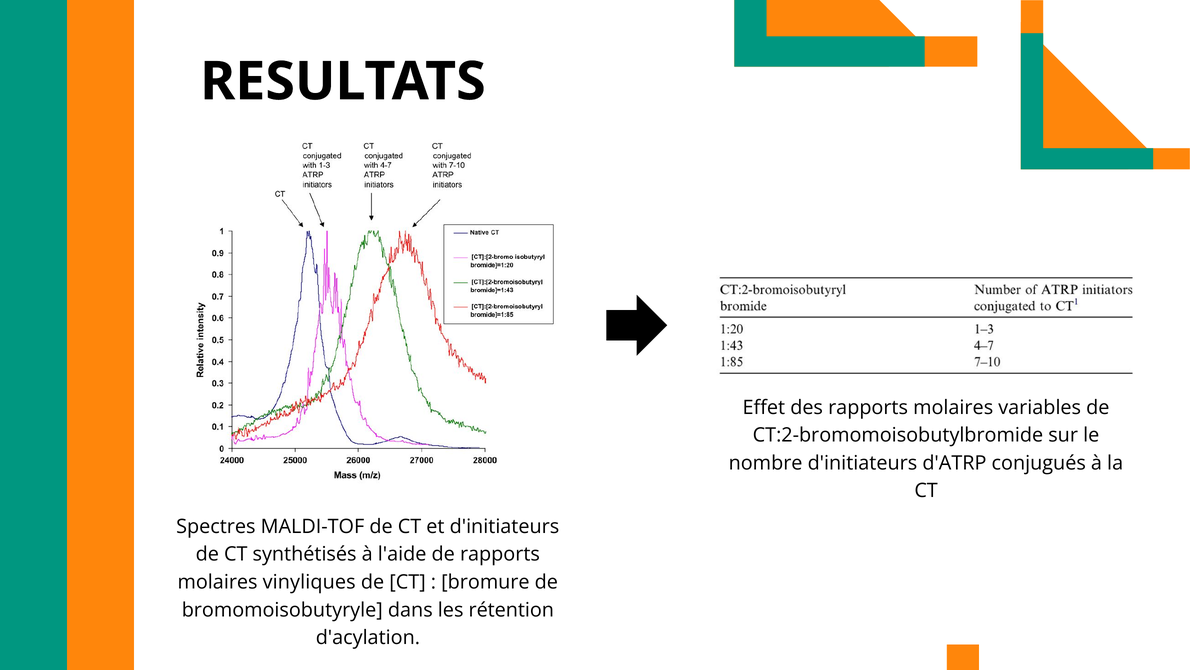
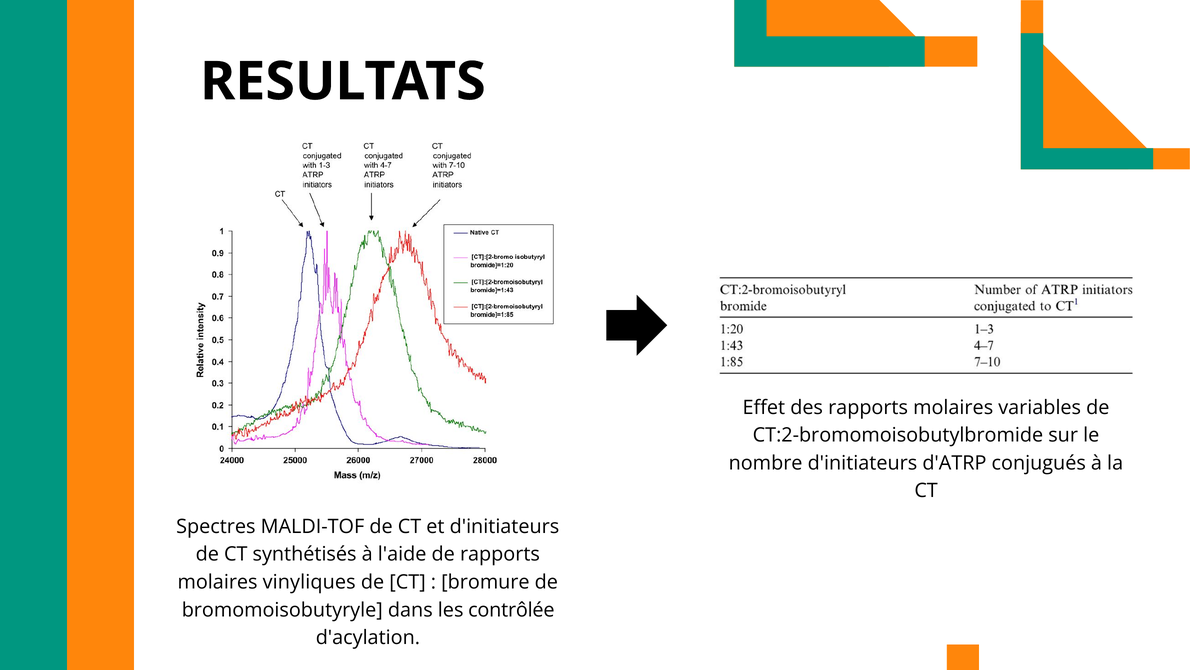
rétention: rétention -> contrôlée (511, 609)
